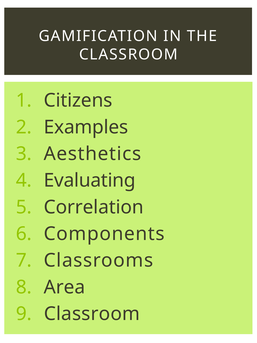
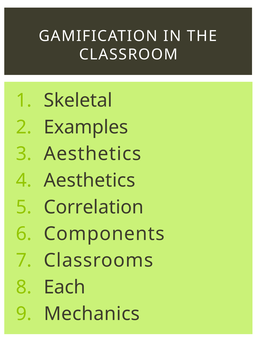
Citizens: Citizens -> Skeletal (78, 100)
Evaluating: Evaluating -> Aesthetics (90, 180)
Area: Area -> Each (65, 287)
Classroom: Classroom -> Mechanics (92, 314)
